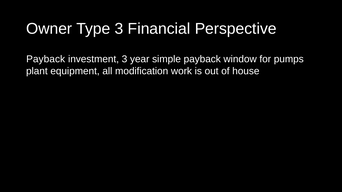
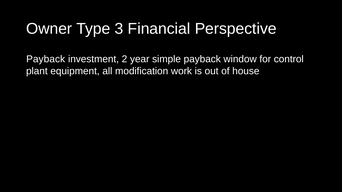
investment 3: 3 -> 2 (125, 59)
pumps: pumps -> control (289, 59)
